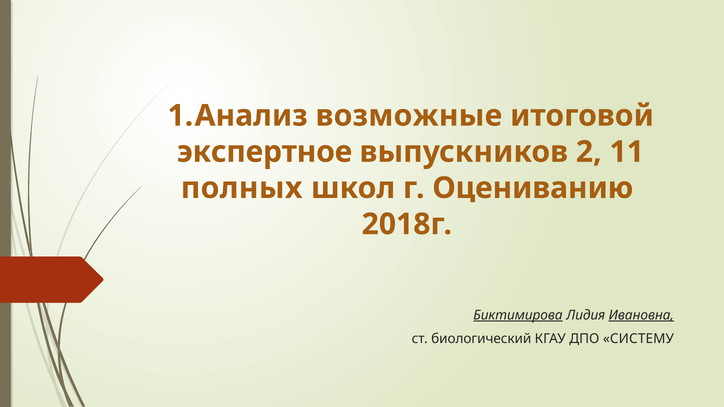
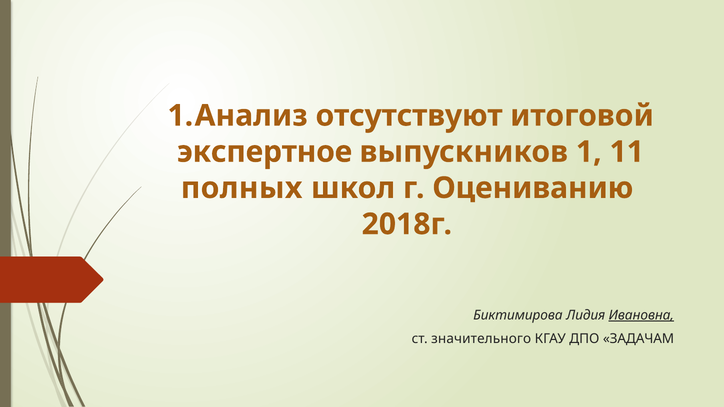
возможные: возможные -> отсутствуют (409, 116)
2: 2 -> 1 (589, 152)
Биктимирова underline: present -> none (518, 315)
биологический: биологический -> значительного (481, 339)
СИСТЕМУ: СИСТЕМУ -> ЗАДАЧАМ (639, 339)
